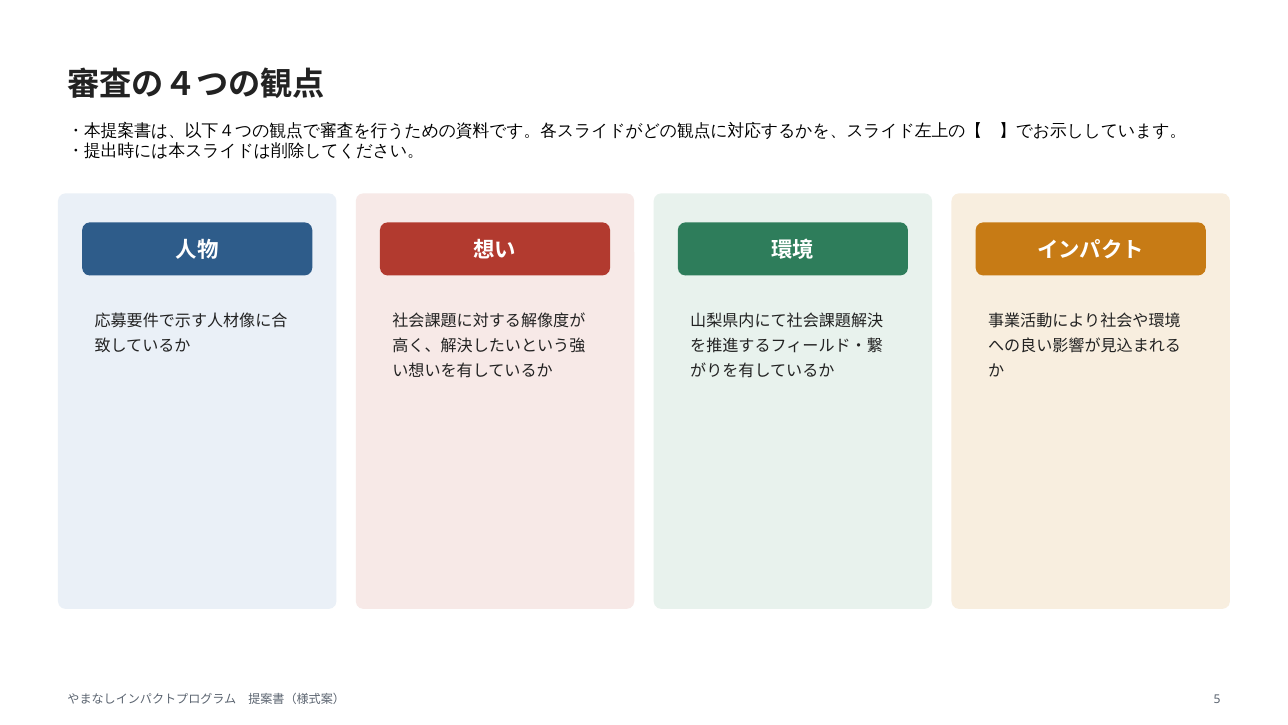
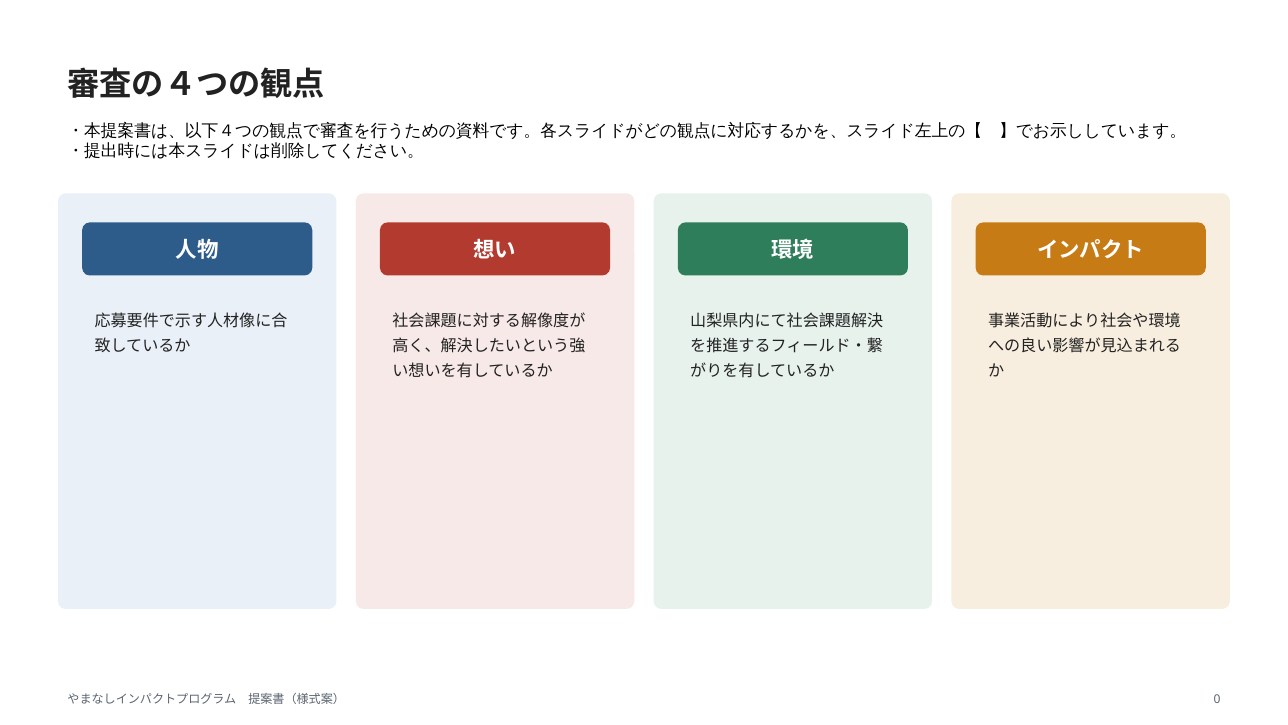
5: 5 -> 0 (1217, 699)
